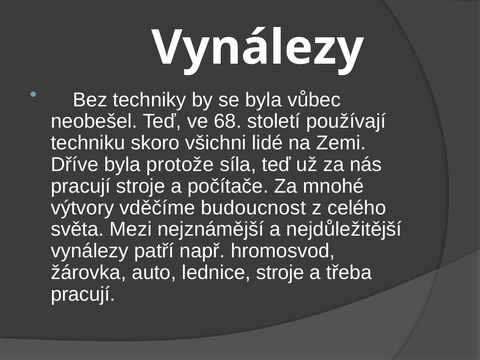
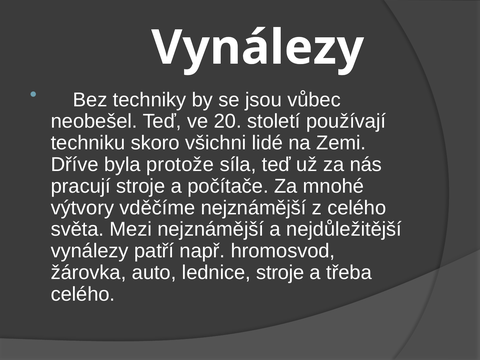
se byla: byla -> jsou (263, 100)
68: 68 -> 20 (228, 121)
vděčíme budoucnost: budoucnost -> nejznámější (254, 208)
pracují: pracují -> celého (83, 294)
